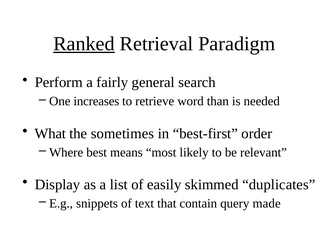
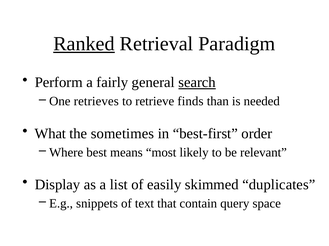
search underline: none -> present (197, 83)
increases: increases -> retrieves (96, 102)
word: word -> finds (190, 102)
made: made -> space (267, 204)
